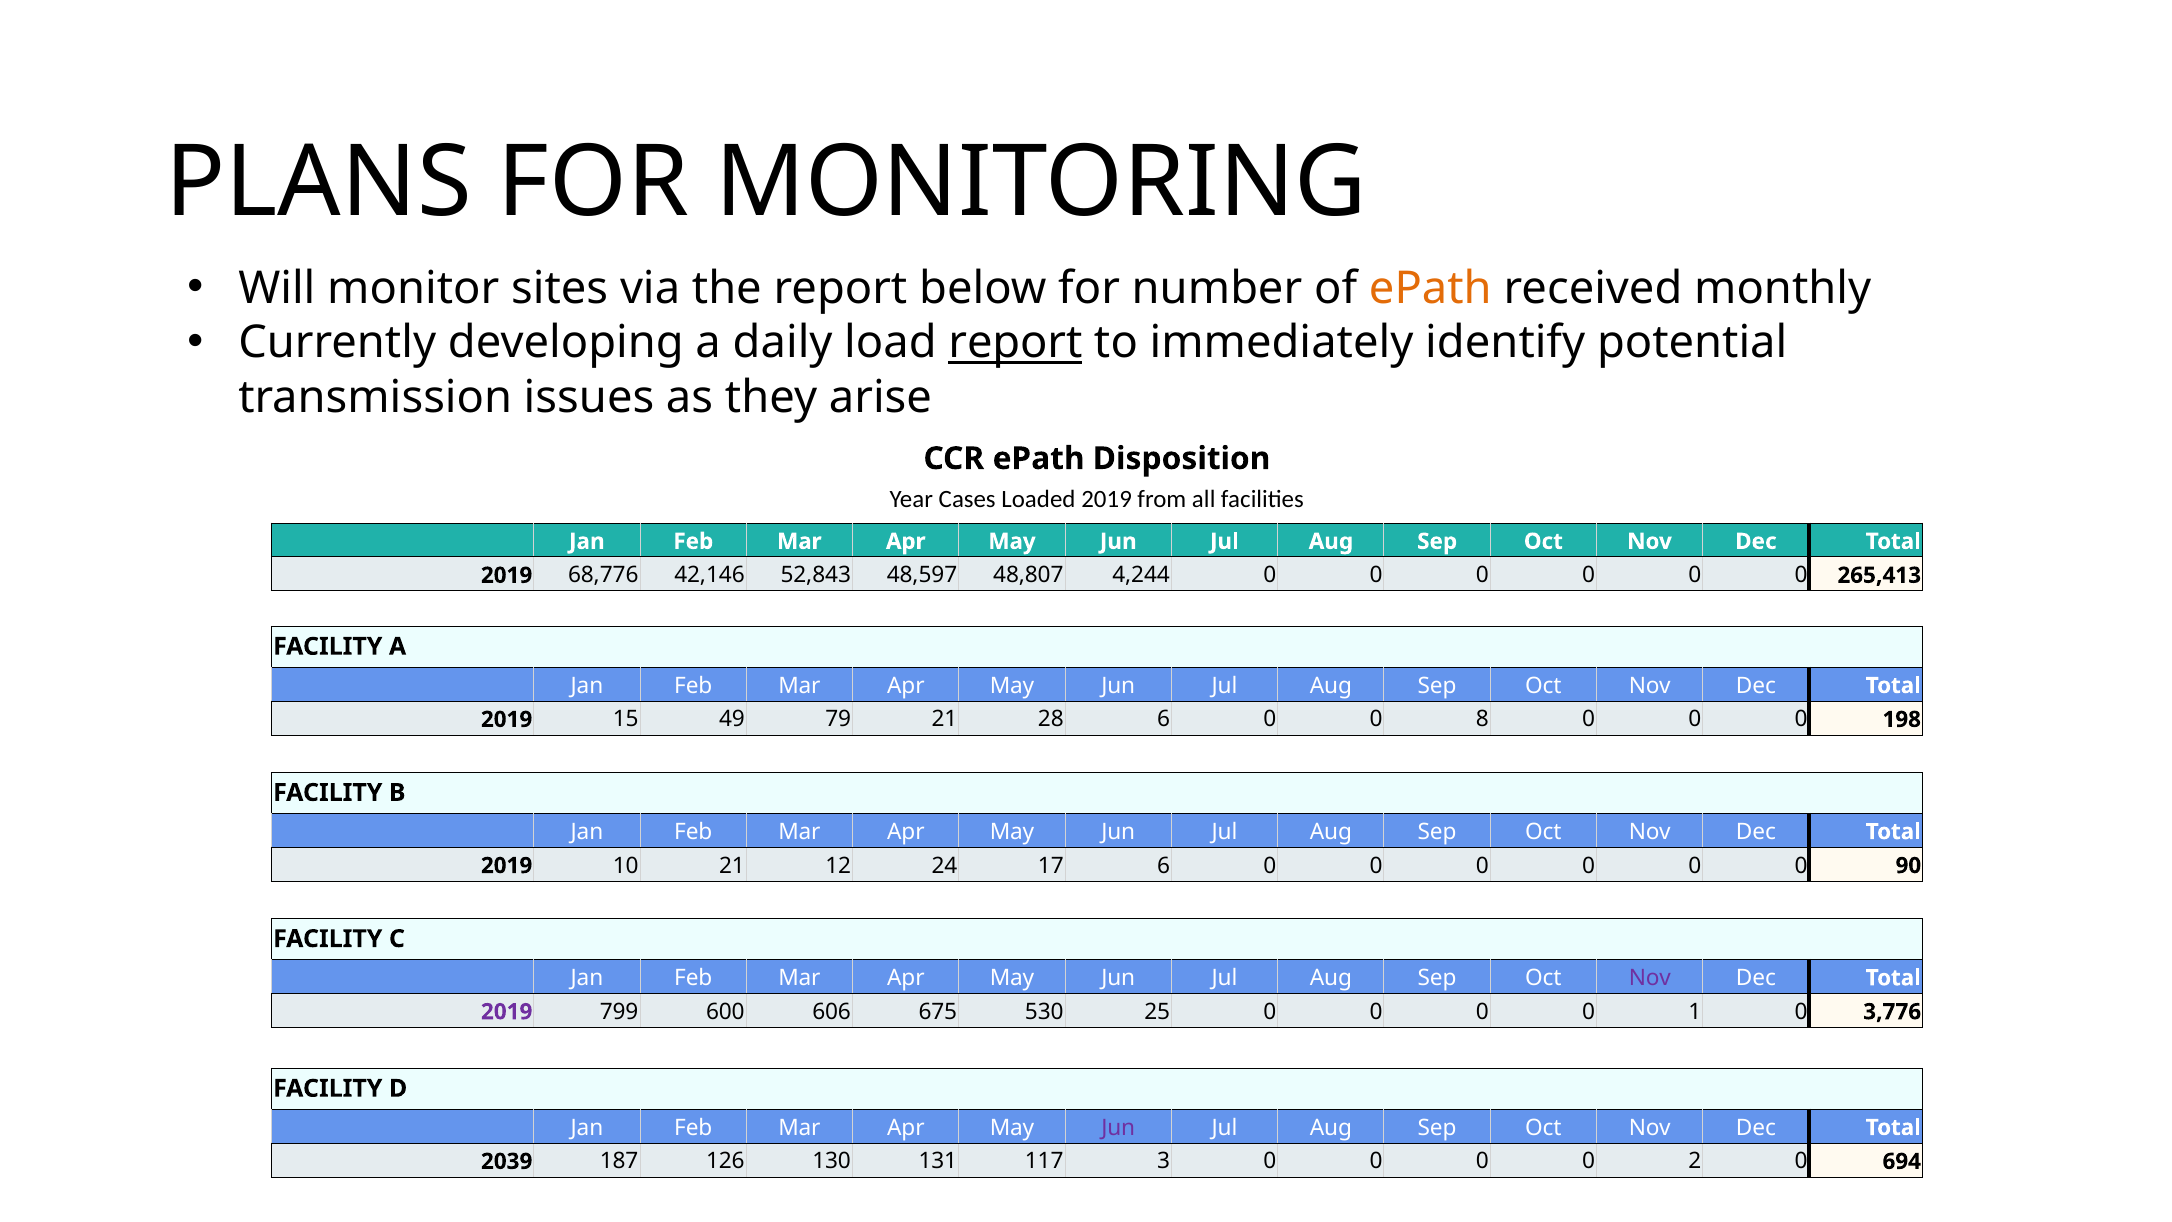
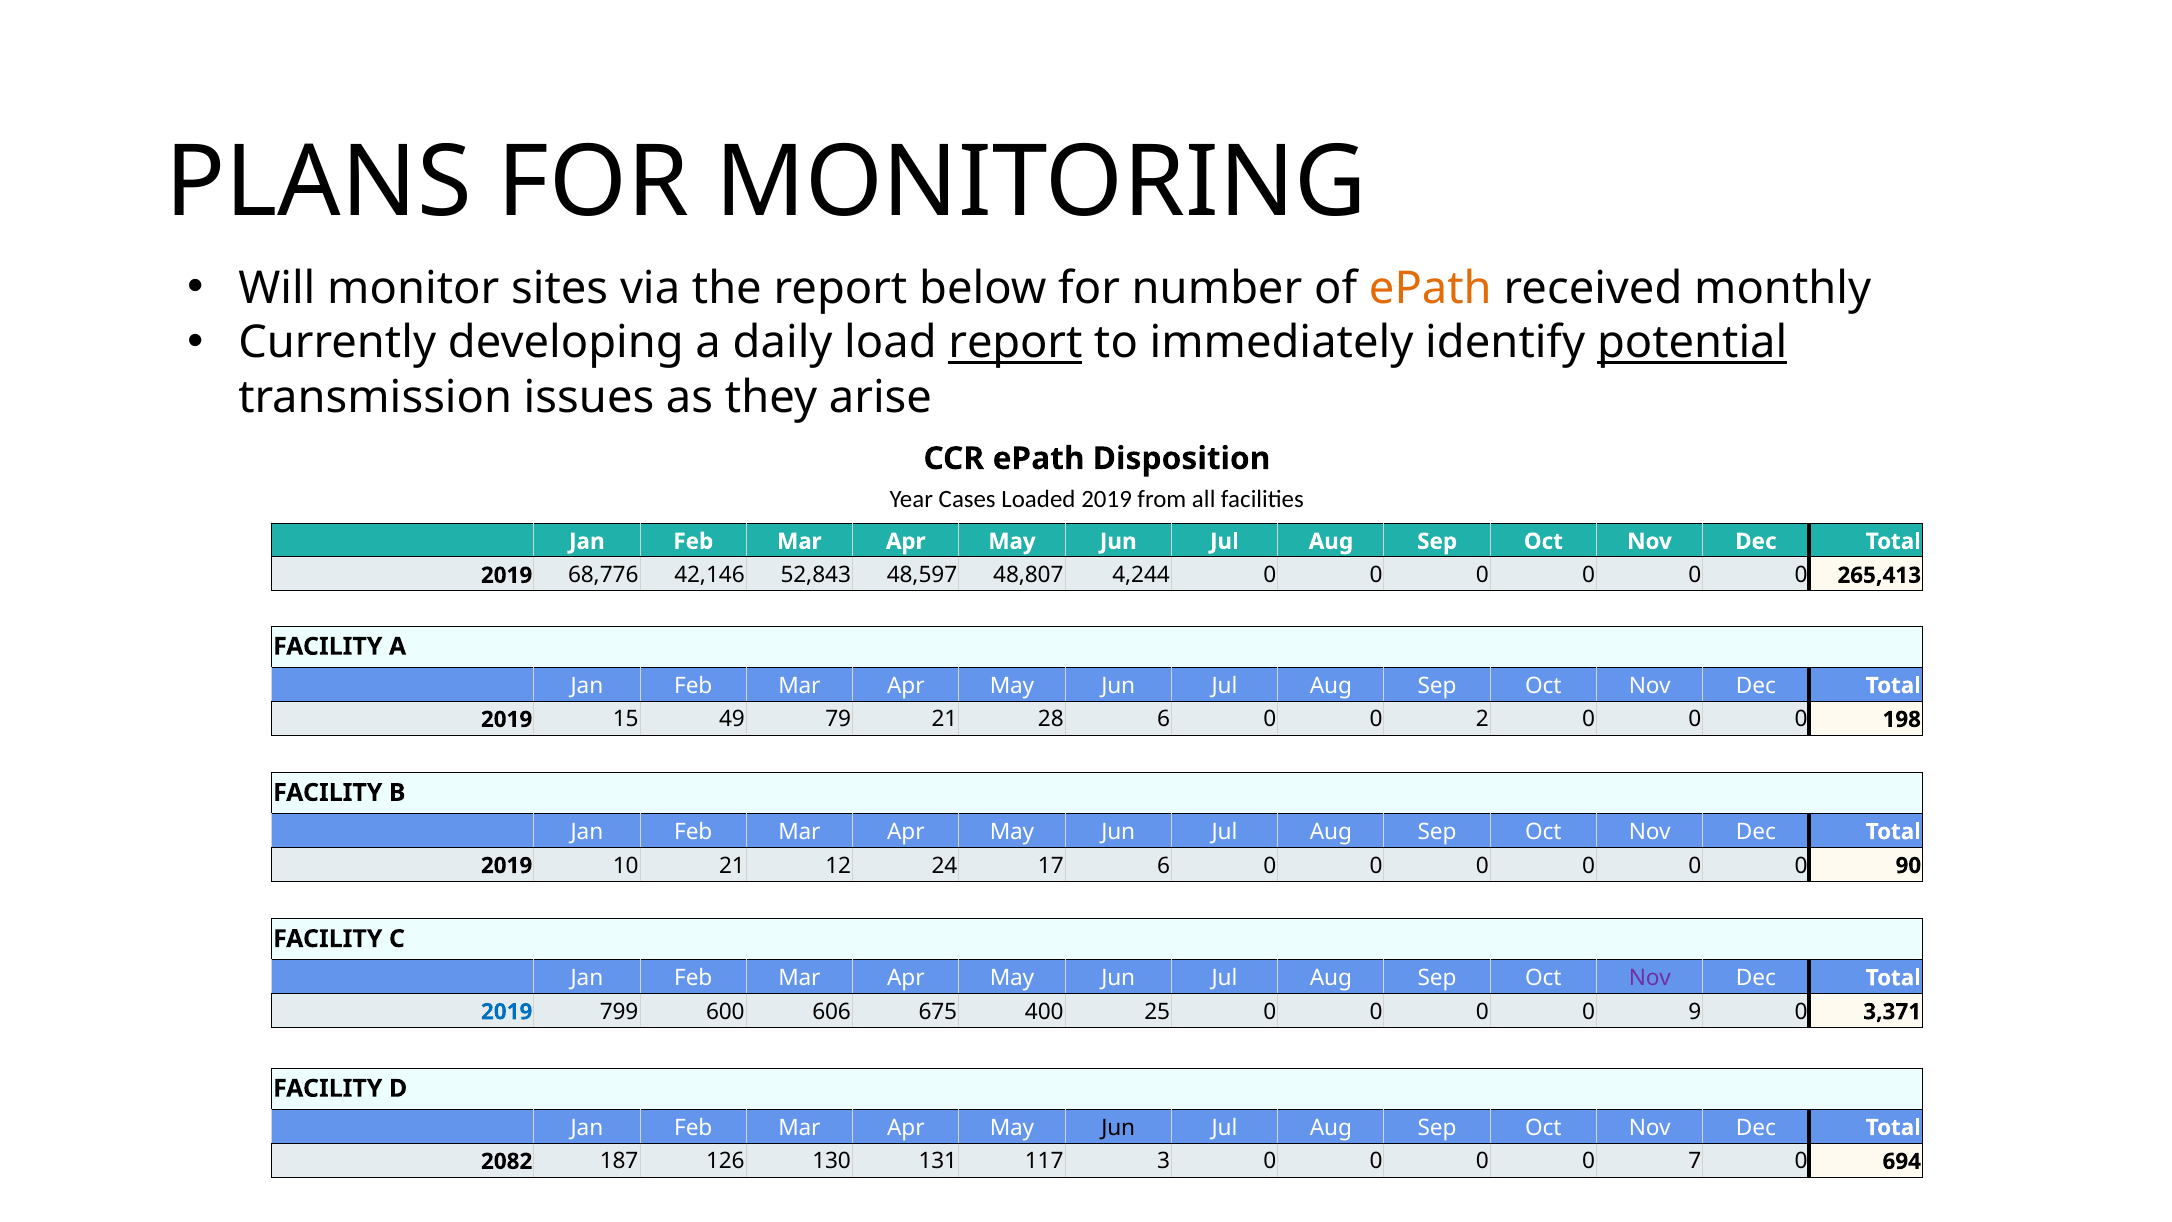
potential underline: none -> present (1692, 343)
8: 8 -> 2 (1482, 719)
2019 colour: purple -> blue (507, 1012)
530: 530 -> 400 (1044, 1012)
1: 1 -> 9 (1695, 1012)
3,776: 3,776 -> 3,371 (1892, 1012)
Jun colour: purple -> black (1118, 1127)
2039: 2039 -> 2082 (507, 1161)
2: 2 -> 7 (1695, 1161)
